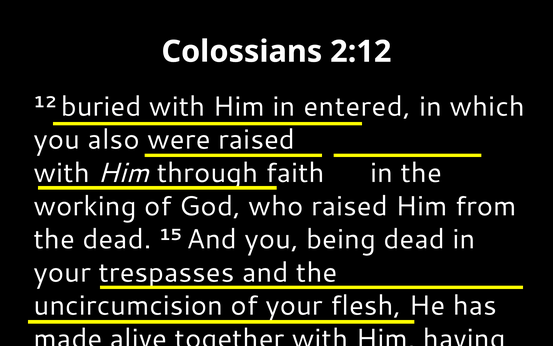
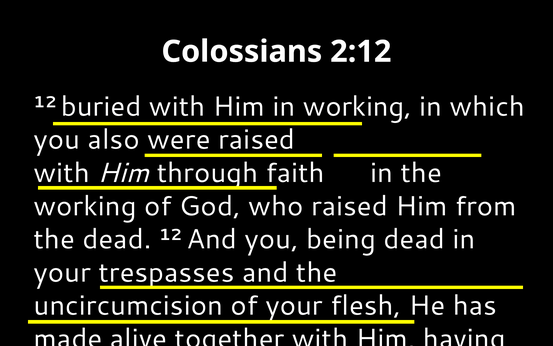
entered: entered -> working (357, 106)
dead 15: 15 -> 12 (171, 235)
